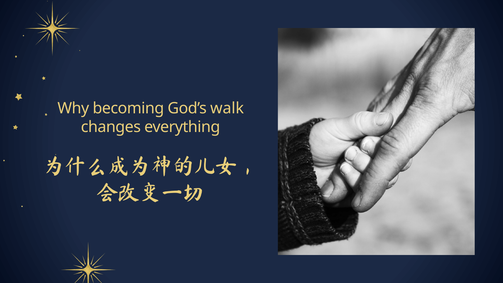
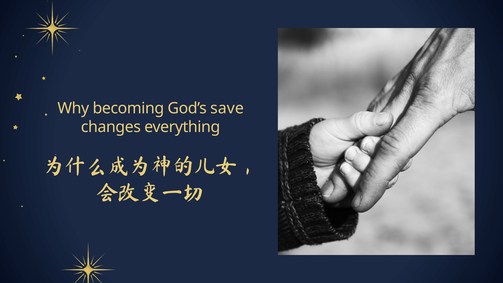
walk: walk -> save (227, 108)
